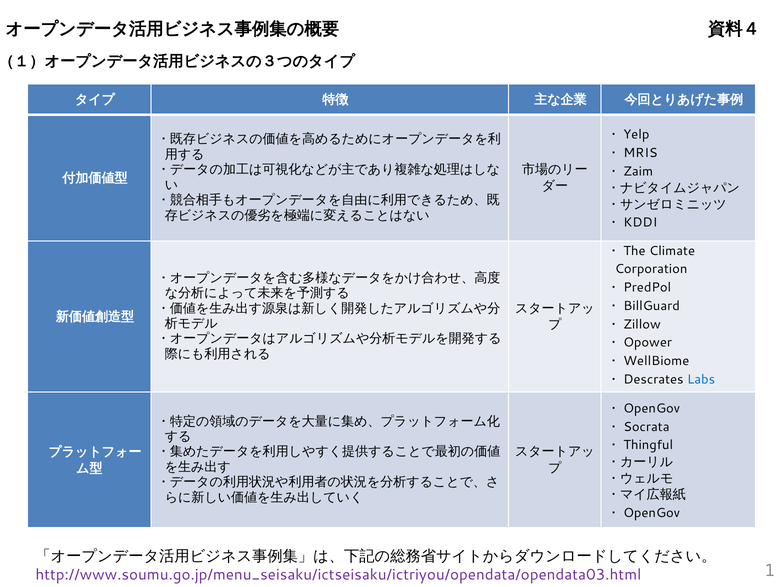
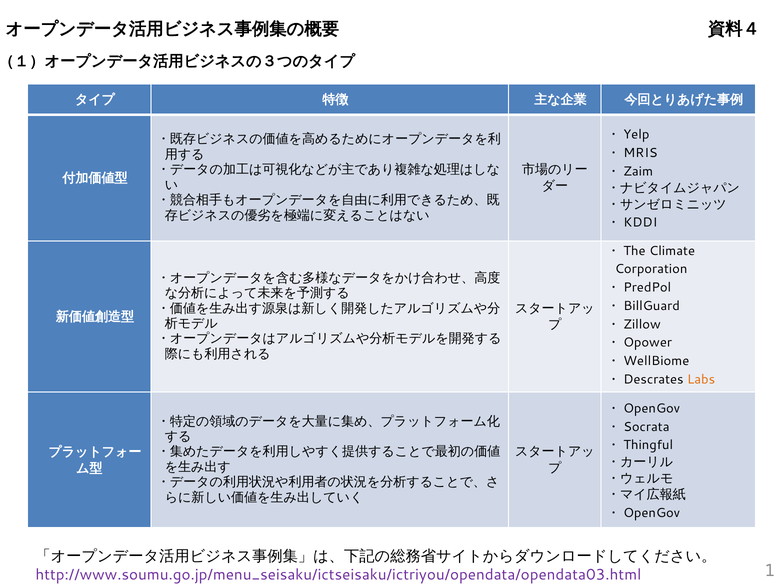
Labs colour: blue -> orange (701, 380)
